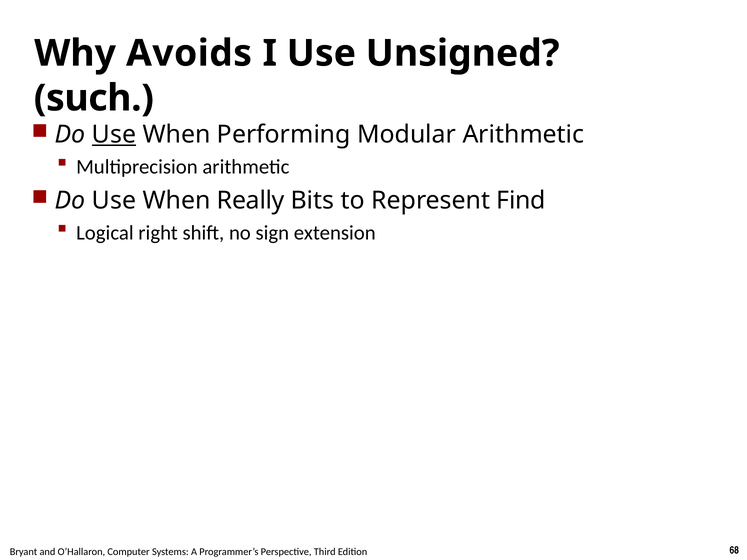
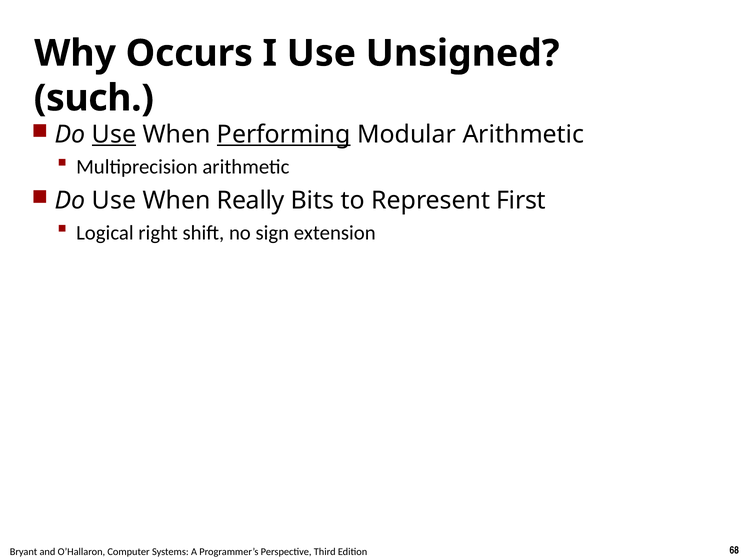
Avoids: Avoids -> Occurs (189, 53)
Performing underline: none -> present (284, 135)
Find: Find -> First (521, 201)
